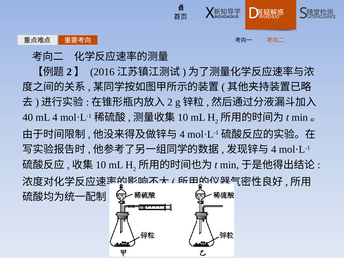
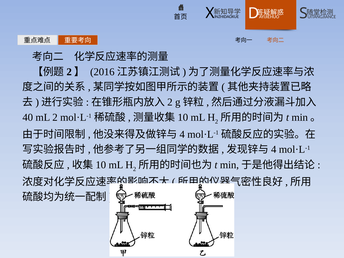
mL 4: 4 -> 2 (55, 118)
